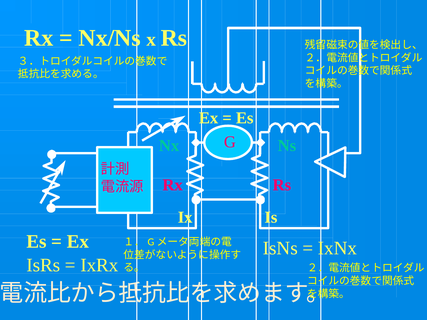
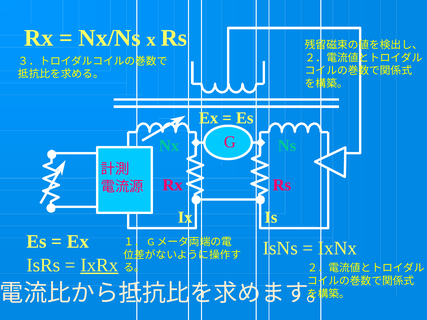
IxRx underline: none -> present (99, 265)
